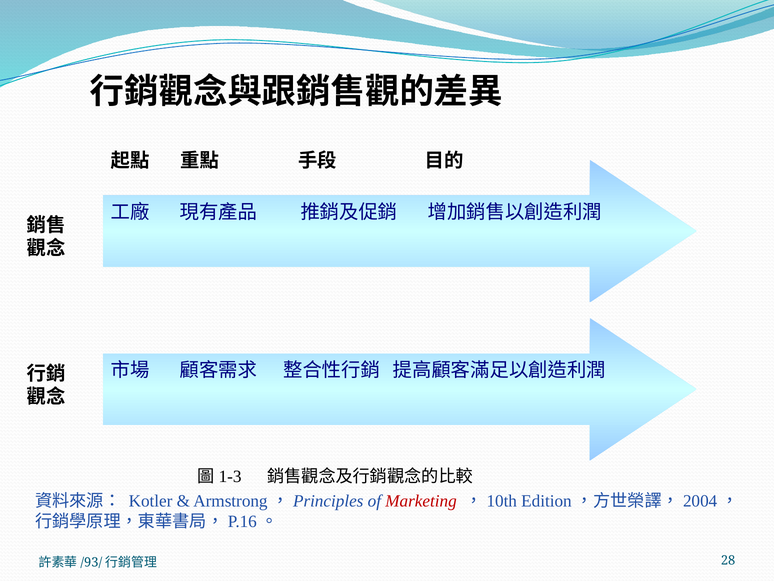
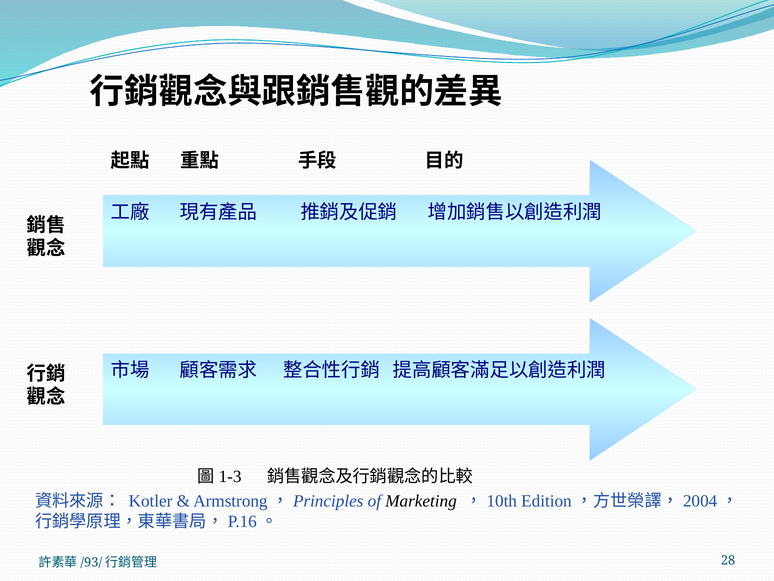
Marketing colour: red -> black (421, 501)
